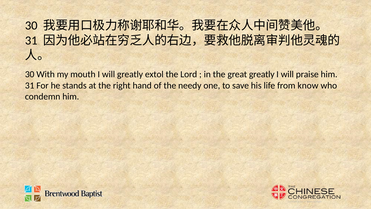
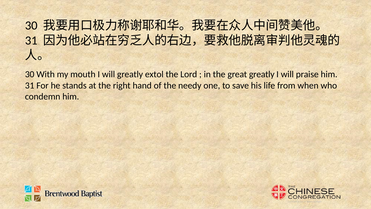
know: know -> when (308, 85)
